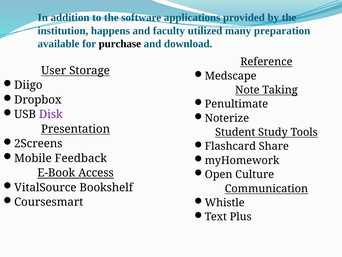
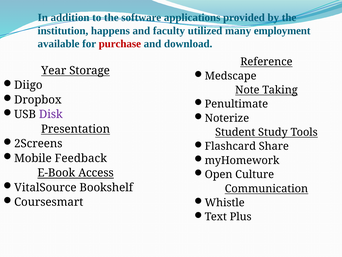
preparation: preparation -> employment (282, 31)
purchase colour: black -> red (120, 44)
User: User -> Year (54, 70)
